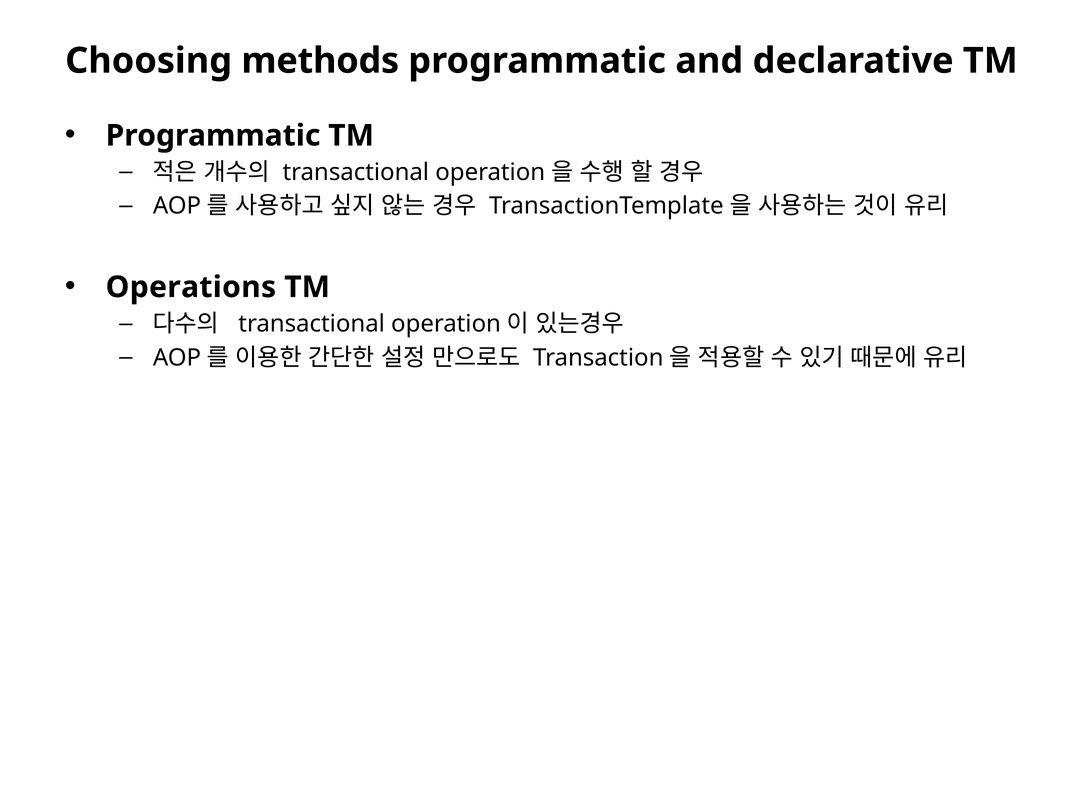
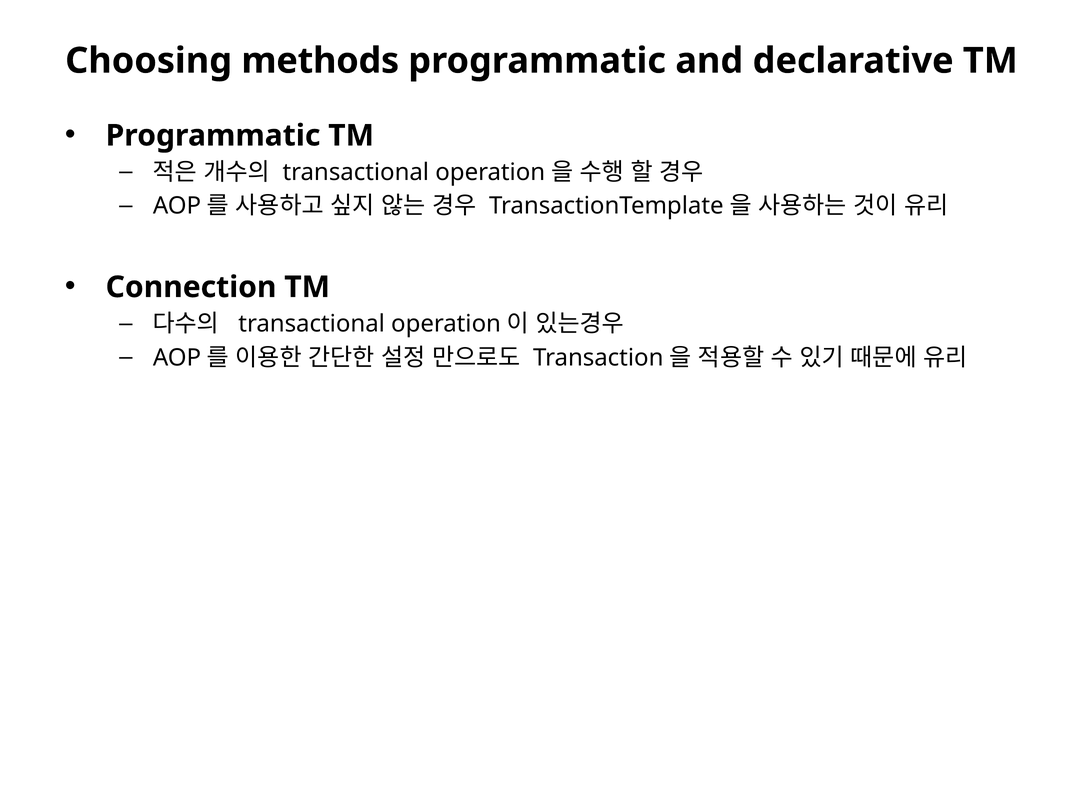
Operations: Operations -> Connection (191, 287)
